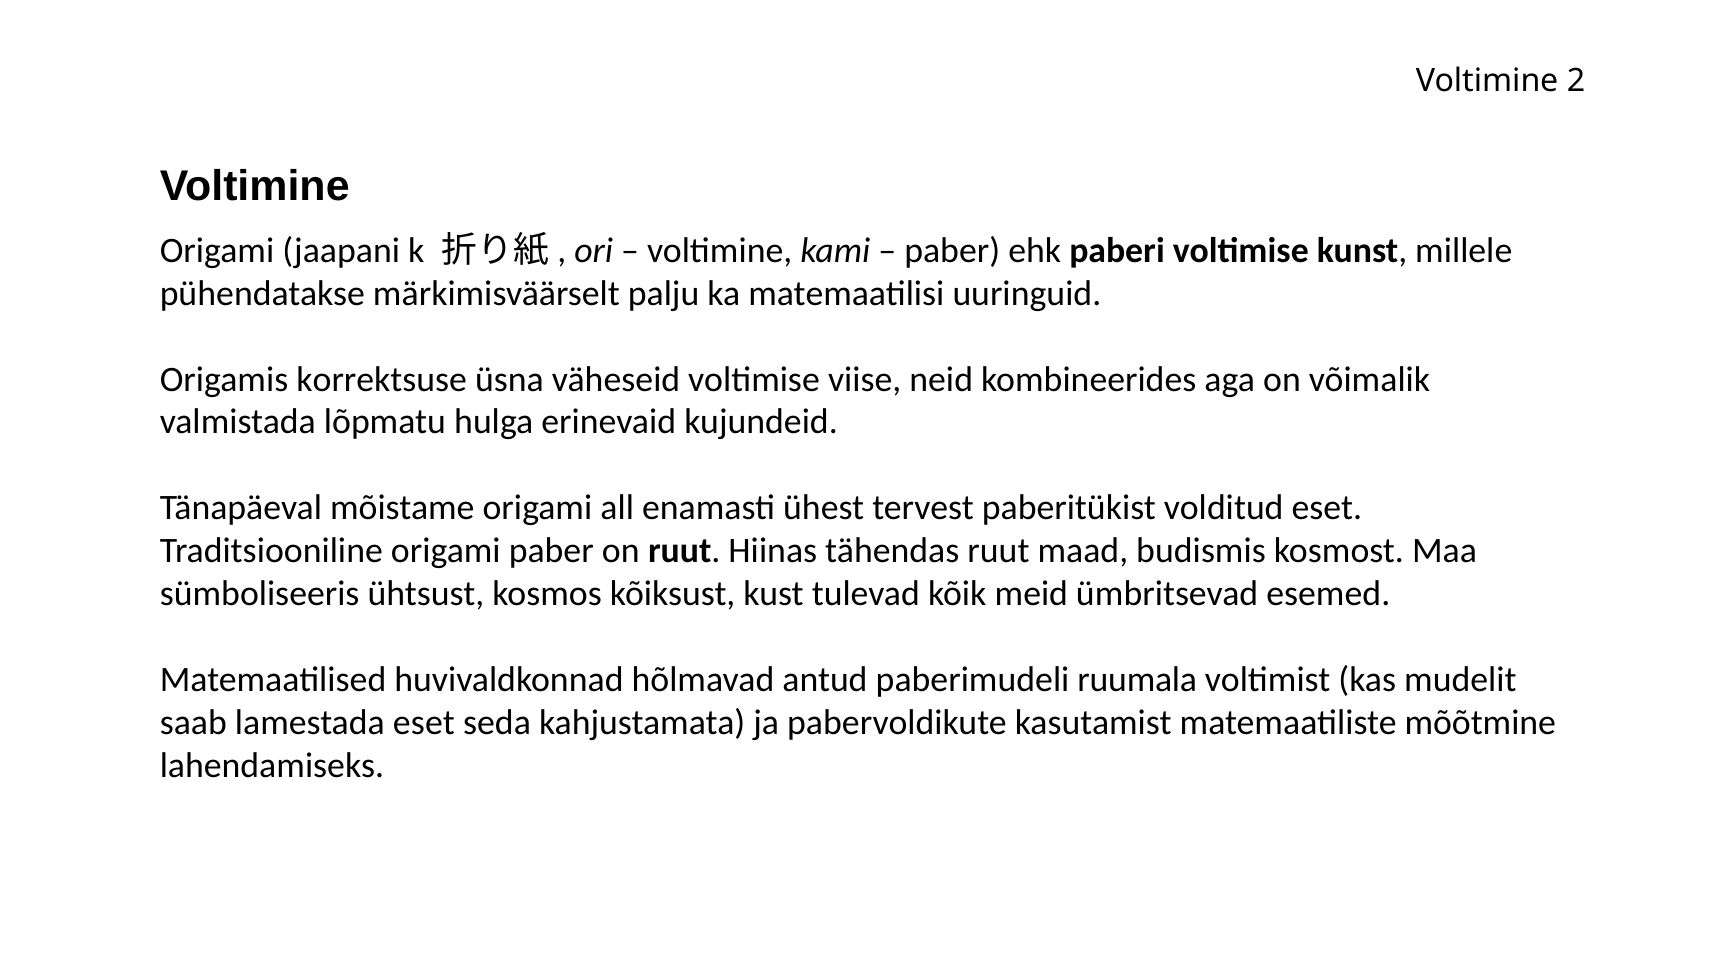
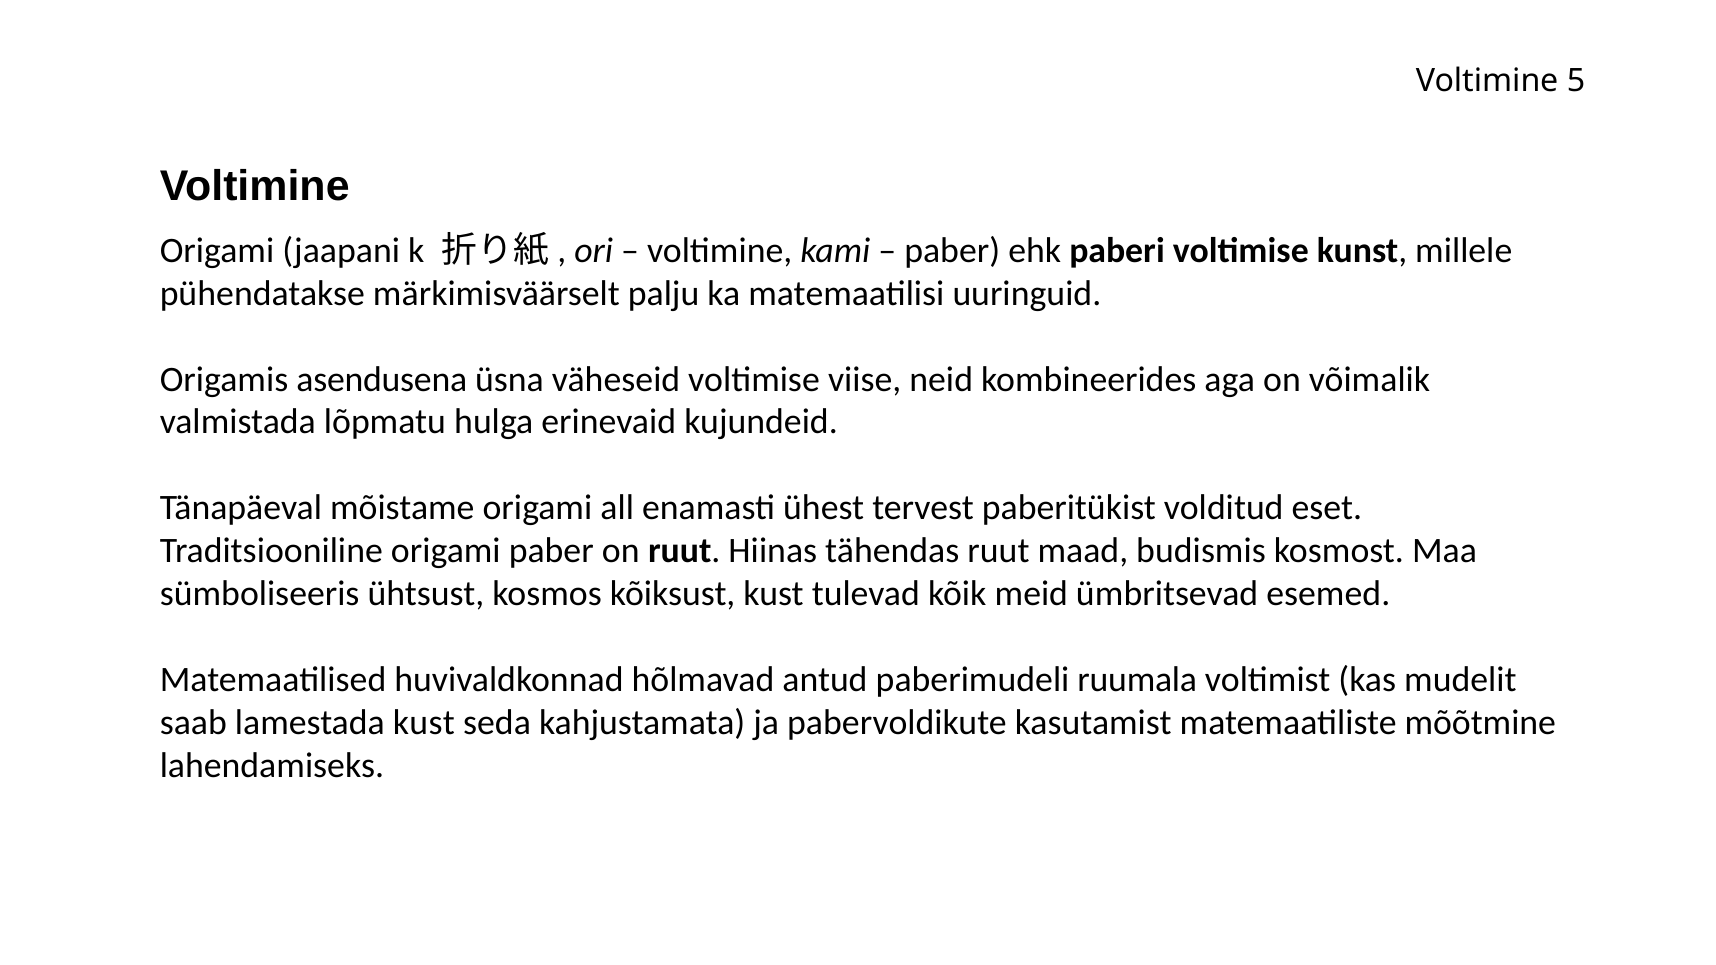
2: 2 -> 5 (1576, 81)
korrektsuse: korrektsuse -> asendusena (382, 379)
lamestada eset: eset -> kust (424, 723)
